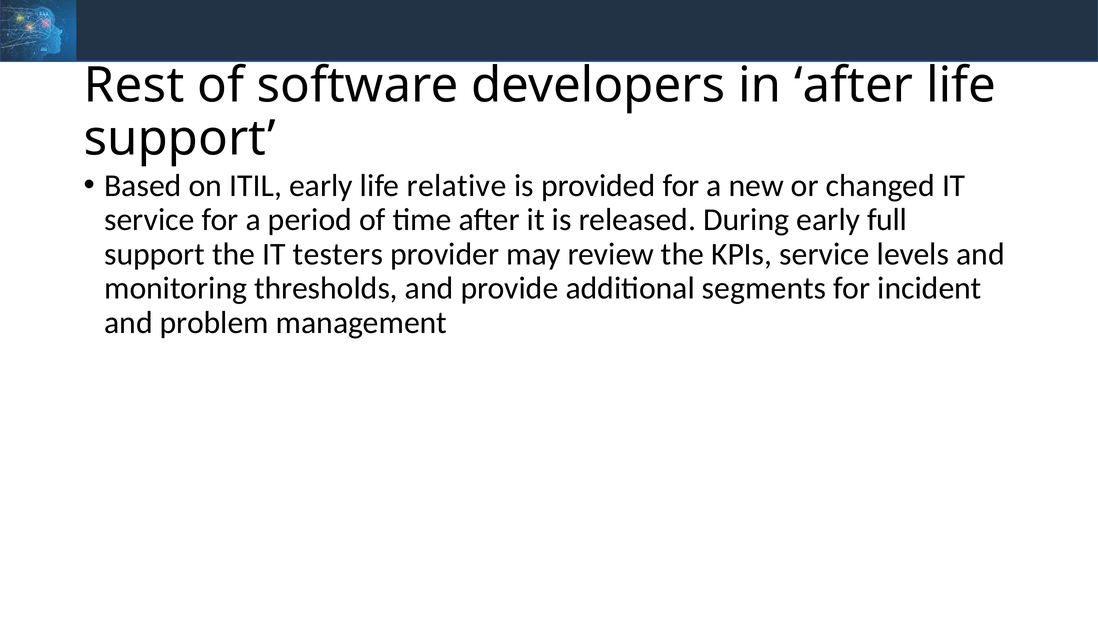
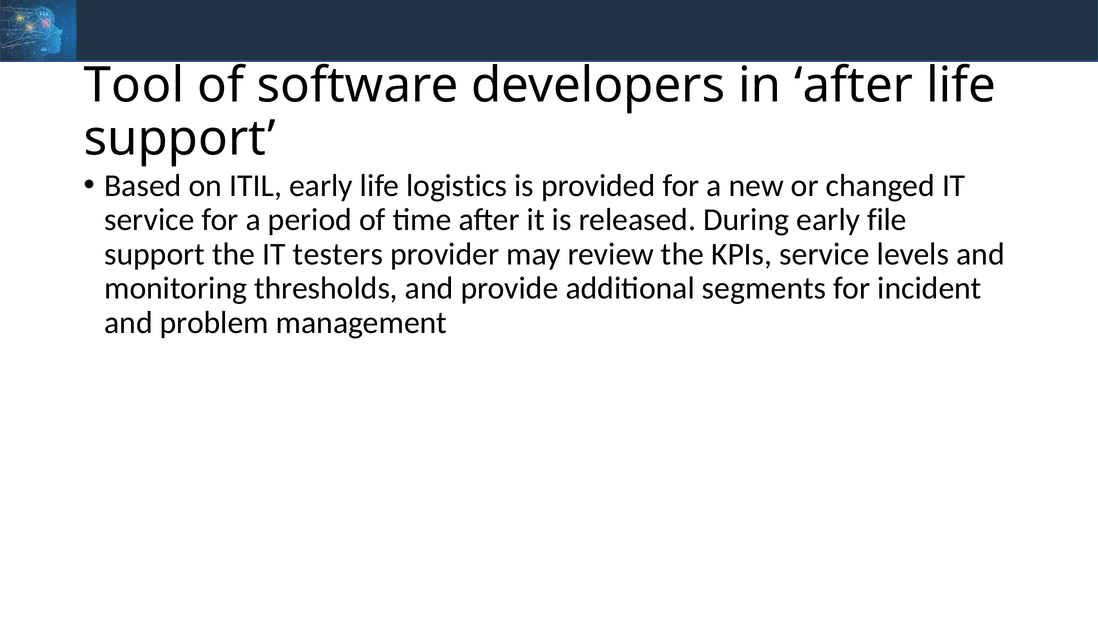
Rest: Rest -> Tool (134, 85)
relative: relative -> logistics (457, 185)
full: full -> file (887, 220)
